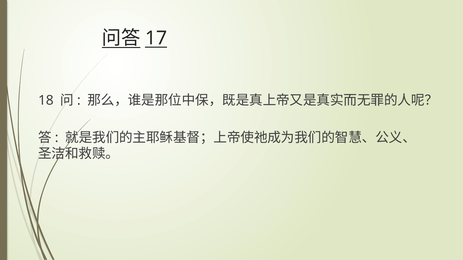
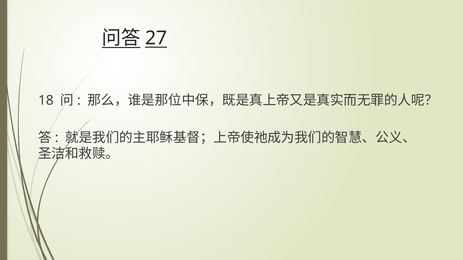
17: 17 -> 27 (156, 38)
